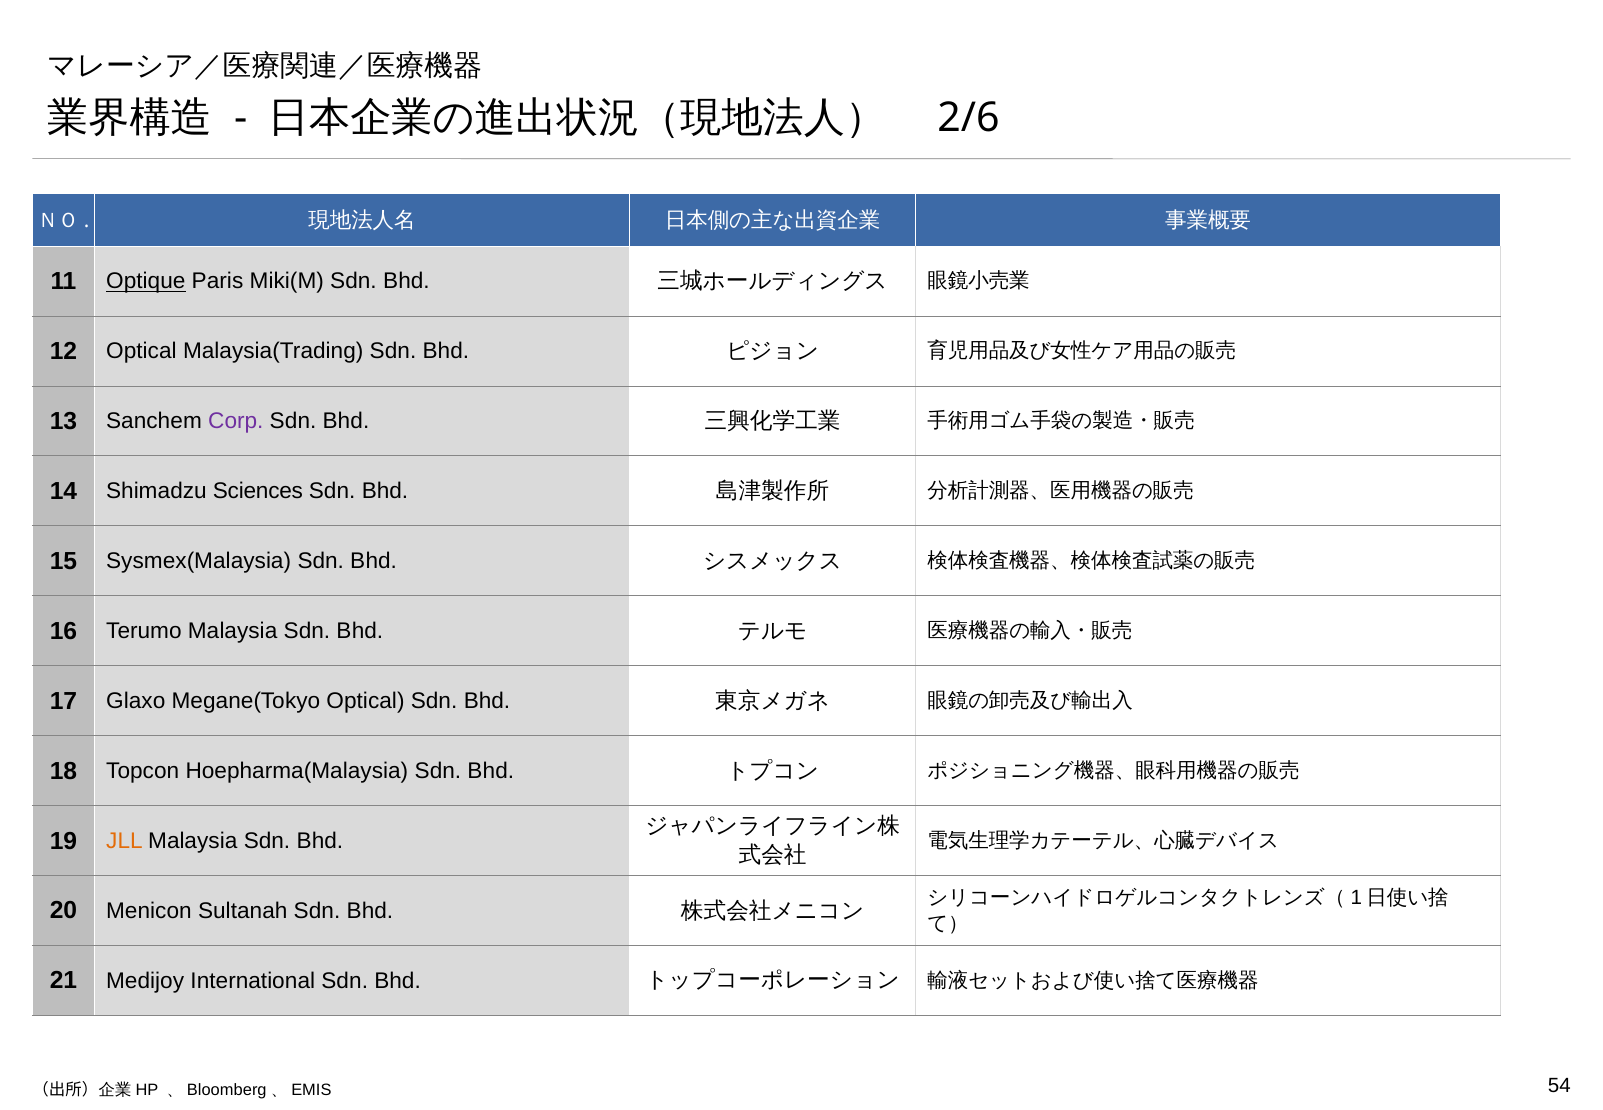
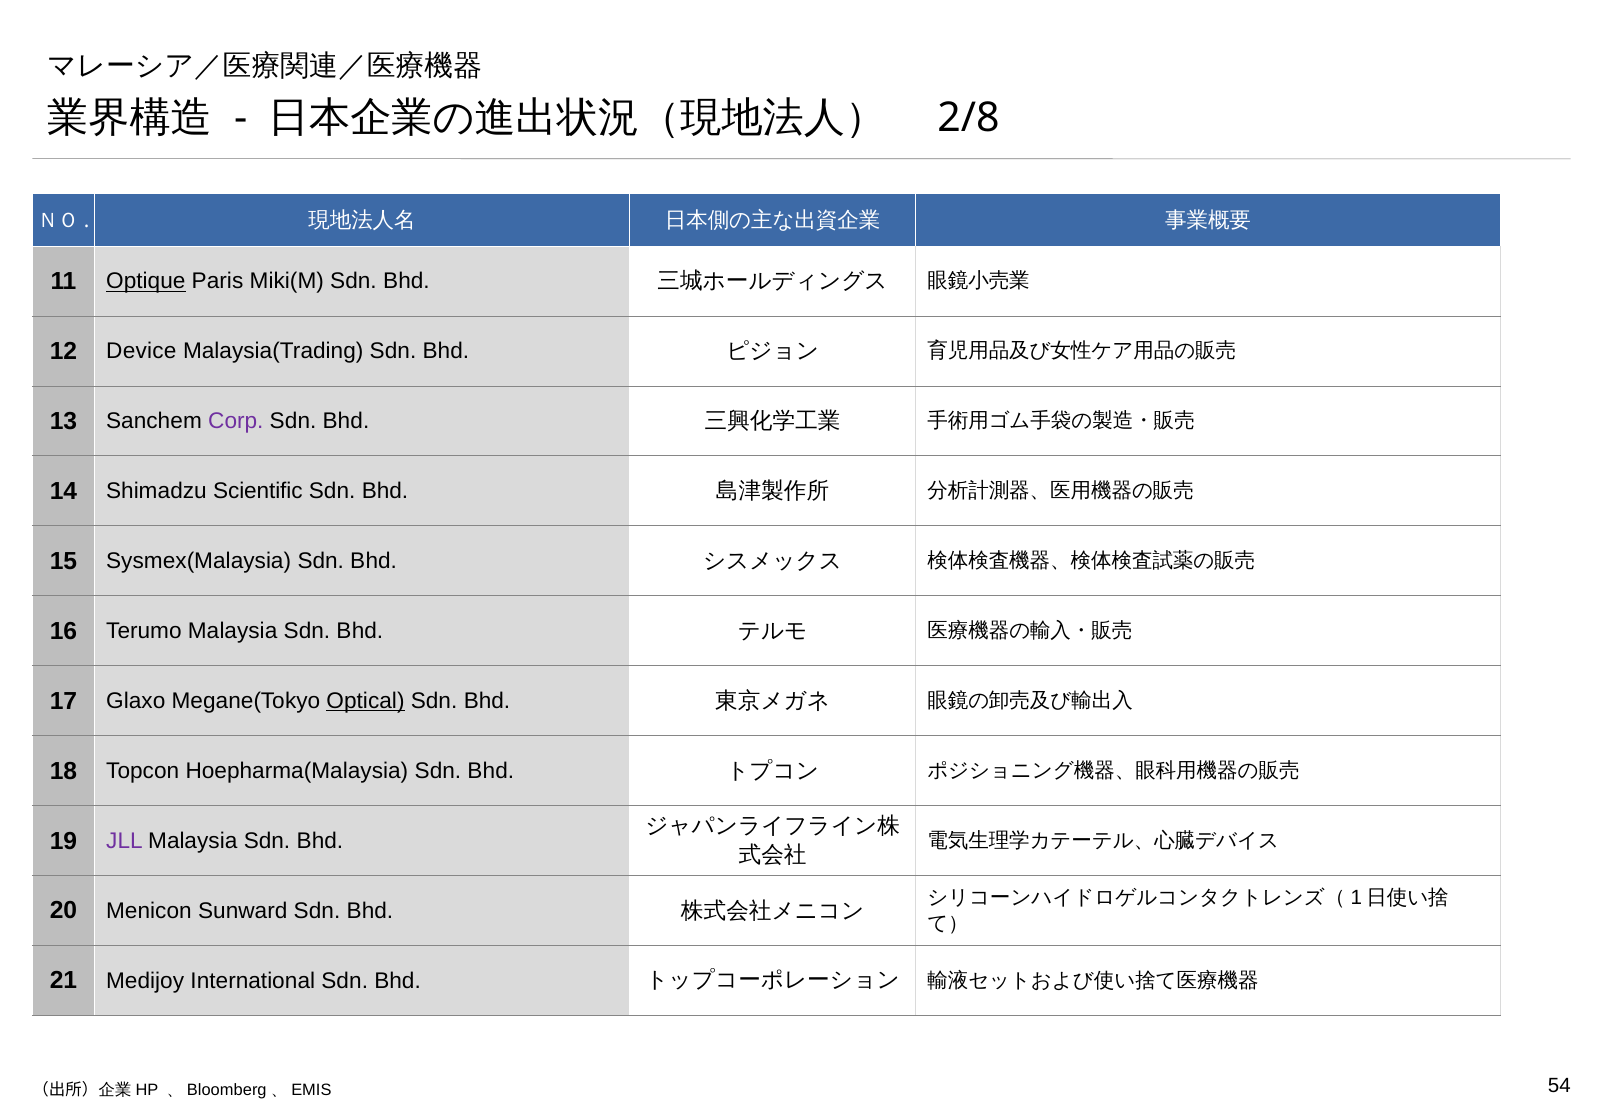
2/6: 2/6 -> 2/8 (969, 118)
12 Optical: Optical -> Device (141, 351)
Sciences: Sciences -> Scientific (258, 491)
Optical underline: none -> present (366, 701)
JLL colour: orange -> purple (124, 841)
Sultanah: Sultanah -> Sunward (243, 911)
